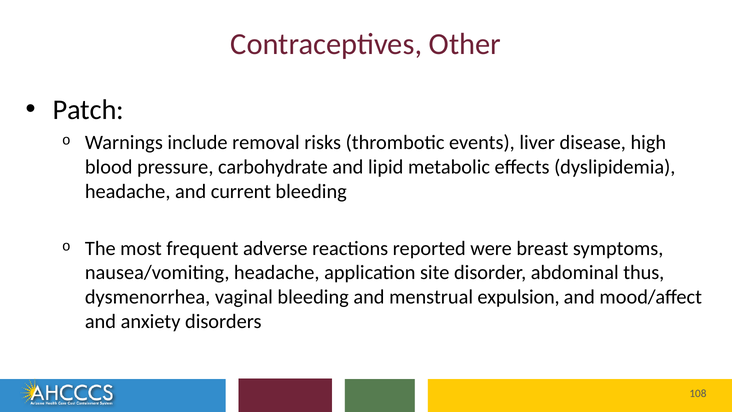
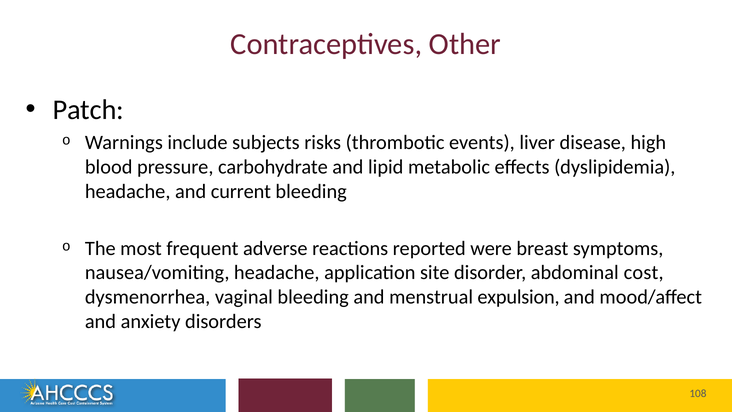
removal: removal -> subjects (266, 142)
thus: thus -> cost (644, 273)
